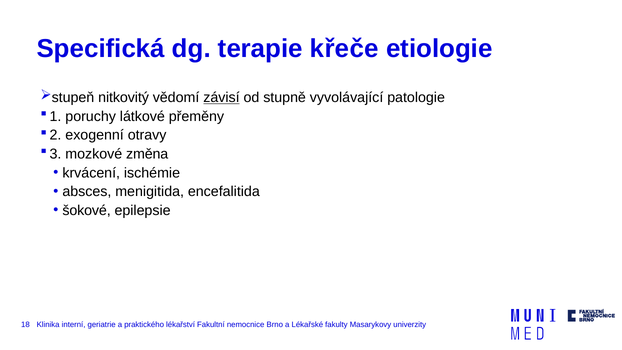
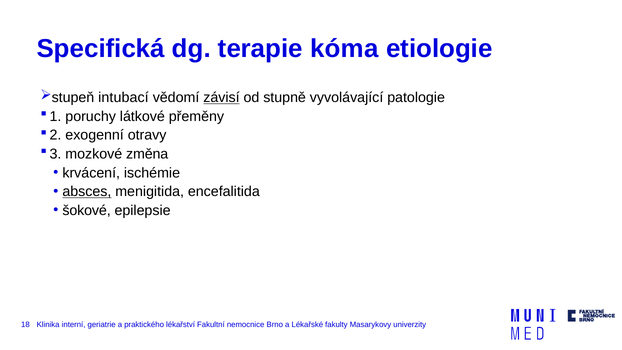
křeče: křeče -> kóma (344, 49)
nitkovitý: nitkovitý -> intubací (123, 98)
absces underline: none -> present (87, 192)
